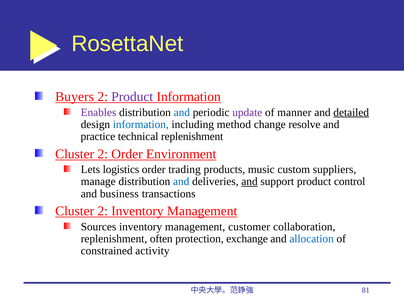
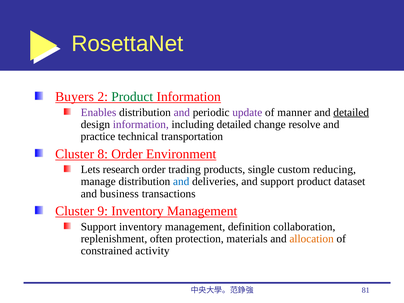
Product colour: purple -> green (132, 97)
and colour: blue -> purple (182, 112)
information colour: blue -> purple (141, 124)
including method: method -> detailed (234, 124)
technical replenishment: replenishment -> transportation (192, 137)
2: 2 -> 8 (103, 154)
logistics: logistics -> research (121, 170)
music: music -> single (261, 170)
suppliers: suppliers -> reducing (334, 170)
and underline: present -> none (250, 182)
control: control -> dataset (350, 182)
2: 2 -> 9 (103, 211)
Sources: Sources -> Support (99, 227)
customer: customer -> definition (249, 227)
exchange: exchange -> materials (247, 239)
allocation colour: blue -> orange (312, 239)
